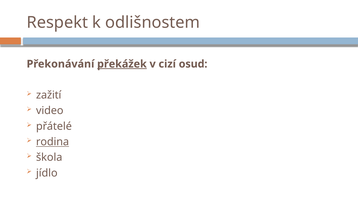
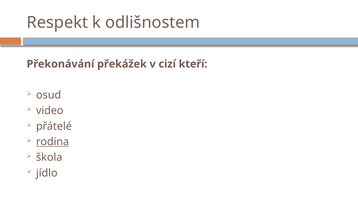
překážek underline: present -> none (122, 64)
osud: osud -> kteří (193, 64)
zažití: zažití -> osud (49, 95)
